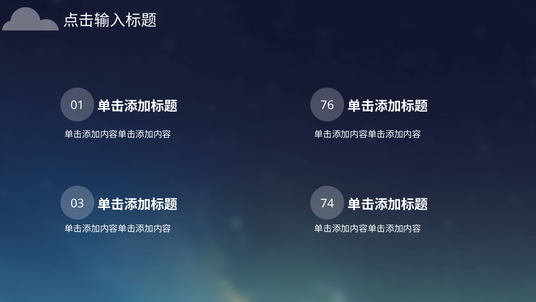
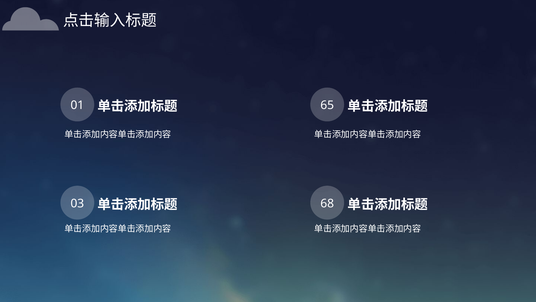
76: 76 -> 65 (327, 105)
74: 74 -> 68 (327, 203)
